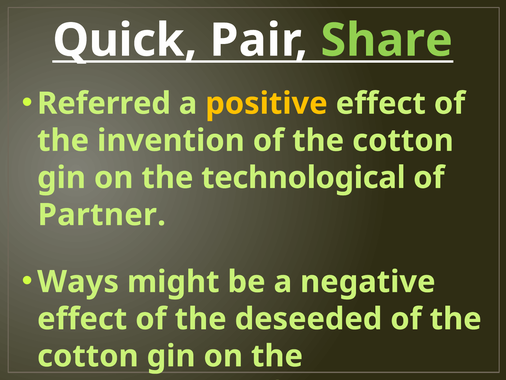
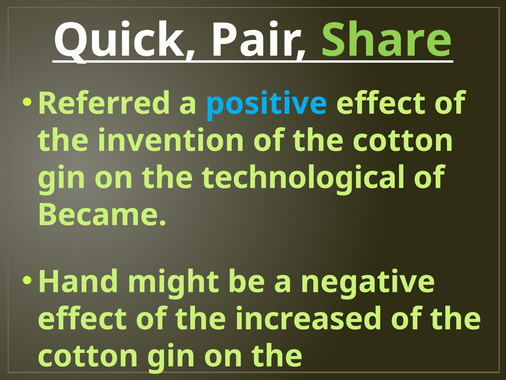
positive colour: yellow -> light blue (266, 103)
Partner: Partner -> Became (102, 215)
Ways: Ways -> Hand (78, 282)
deseeded: deseeded -> increased (309, 319)
